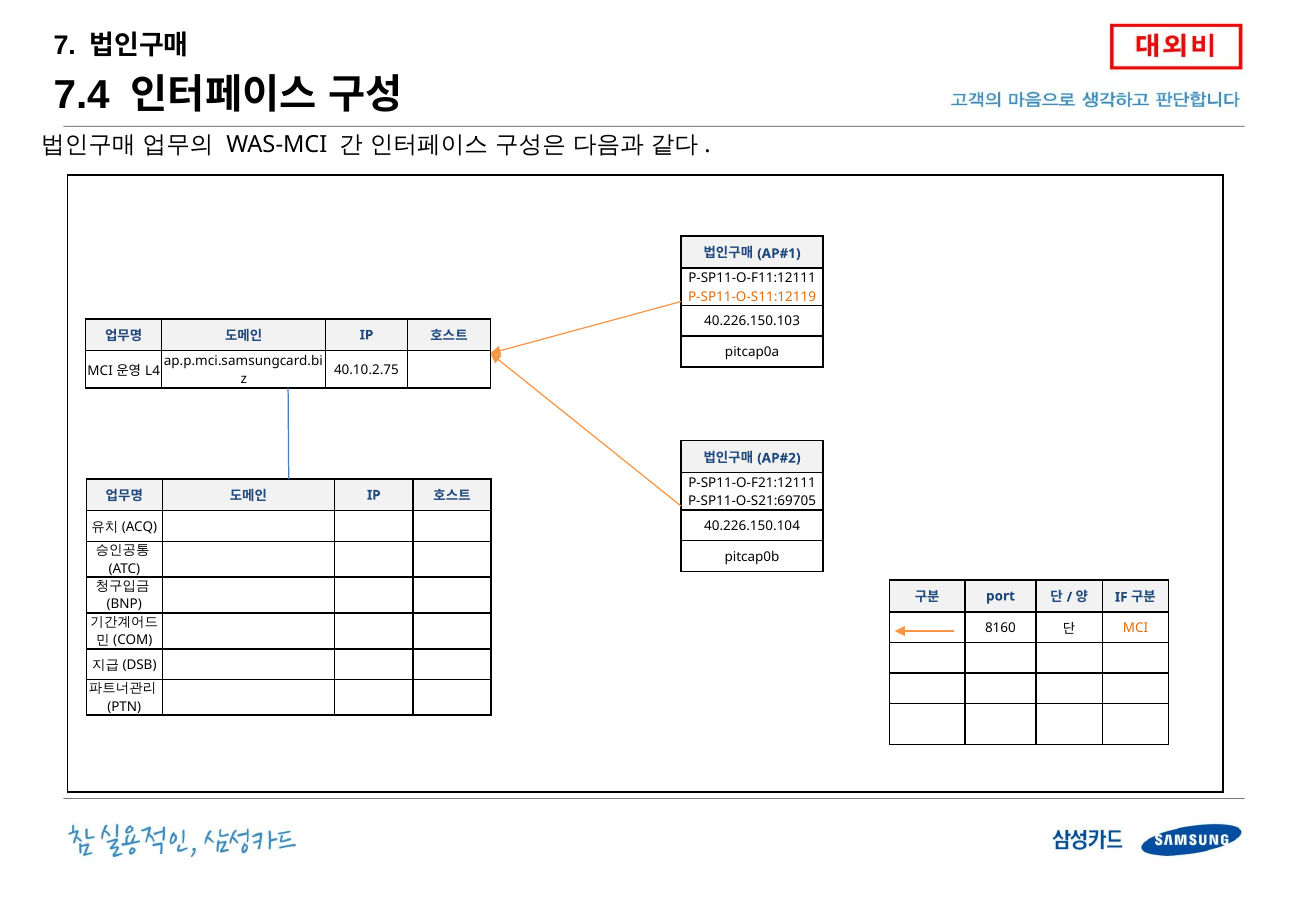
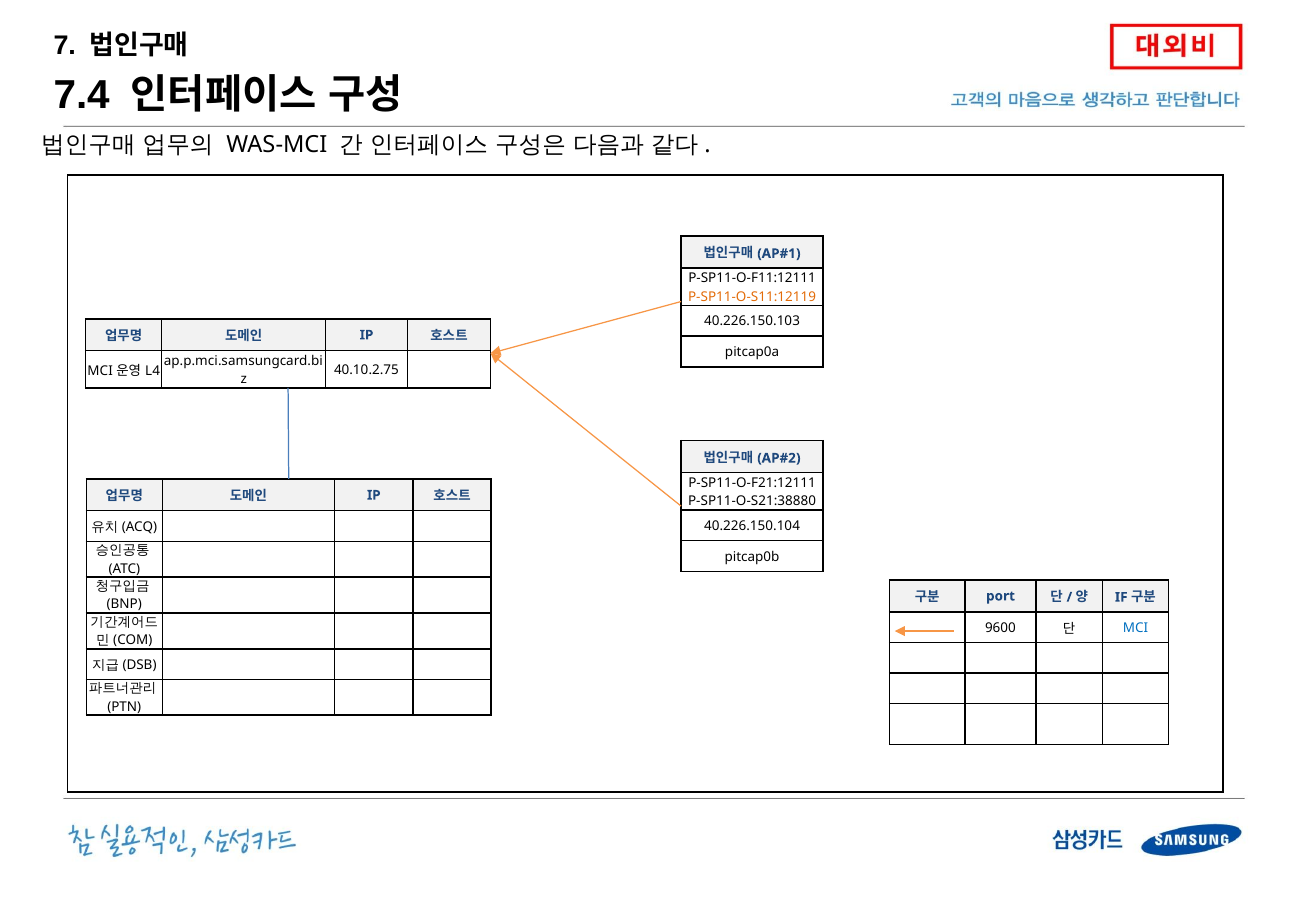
P-SP11-O-S21:69705: P-SP11-O-S21:69705 -> P-SP11-O-S21:38880 (752, 502)
8160: 8160 -> 9600 (1000, 628)
MCI colour: orange -> blue (1135, 628)
